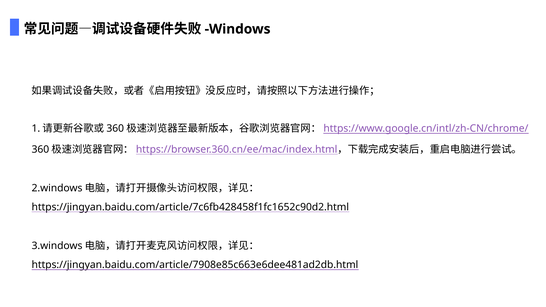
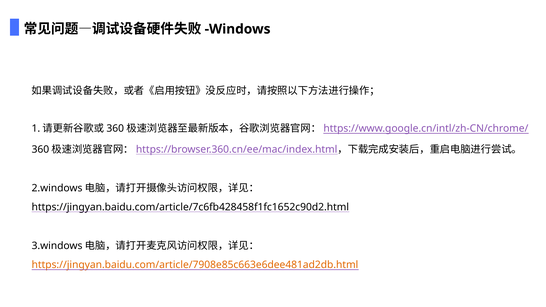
https://jingyan.baidu.com/article/7908e85c663e6dee481ad2db.html colour: black -> orange (195, 265)
